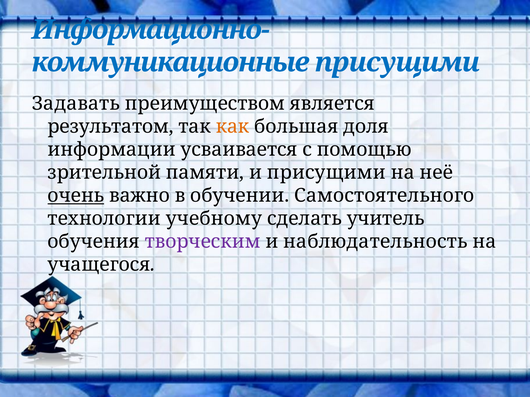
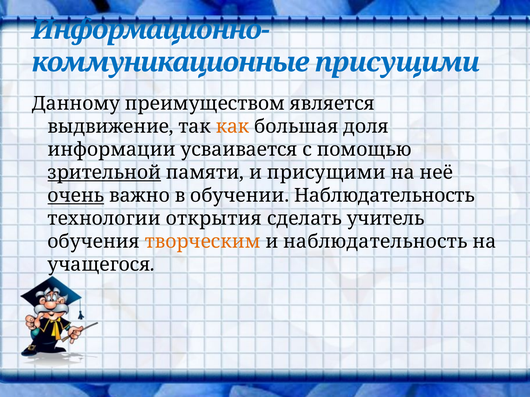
Задавать: Задавать -> Данному (76, 104)
результатом: результатом -> выдвижение (111, 127)
зрительной underline: none -> present (104, 173)
обучении Самостоятельного: Самостоятельного -> Наблюдательность (384, 196)
учебному: учебному -> открытия (214, 219)
творческим colour: purple -> orange (203, 242)
